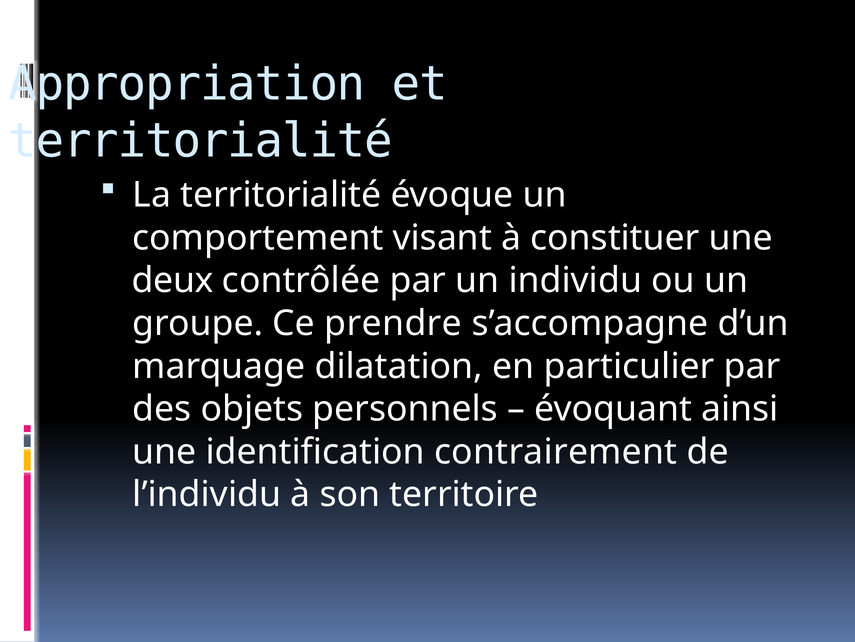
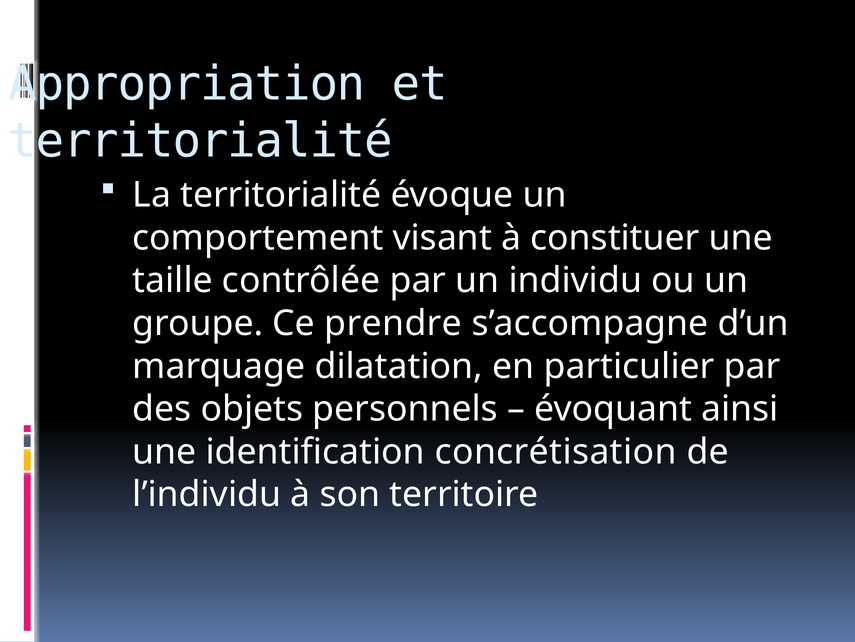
deux: deux -> taille (173, 280)
contrairement: contrairement -> concrétisation (556, 451)
